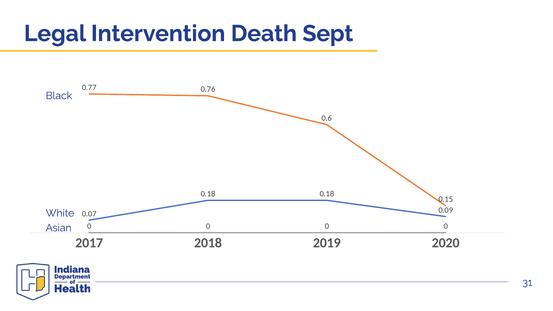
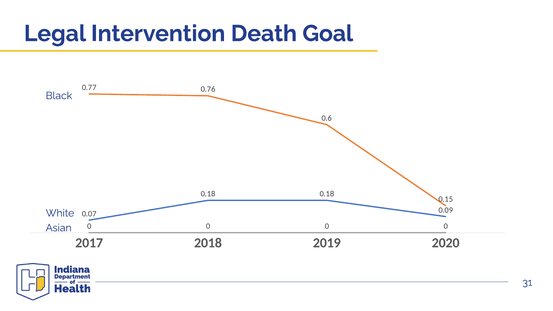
Sept: Sept -> Goal (328, 34)
